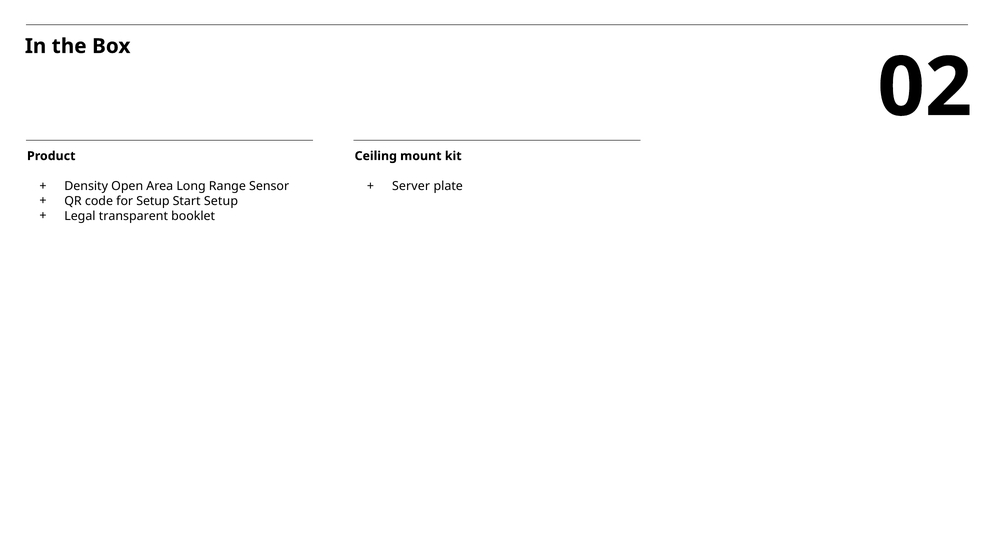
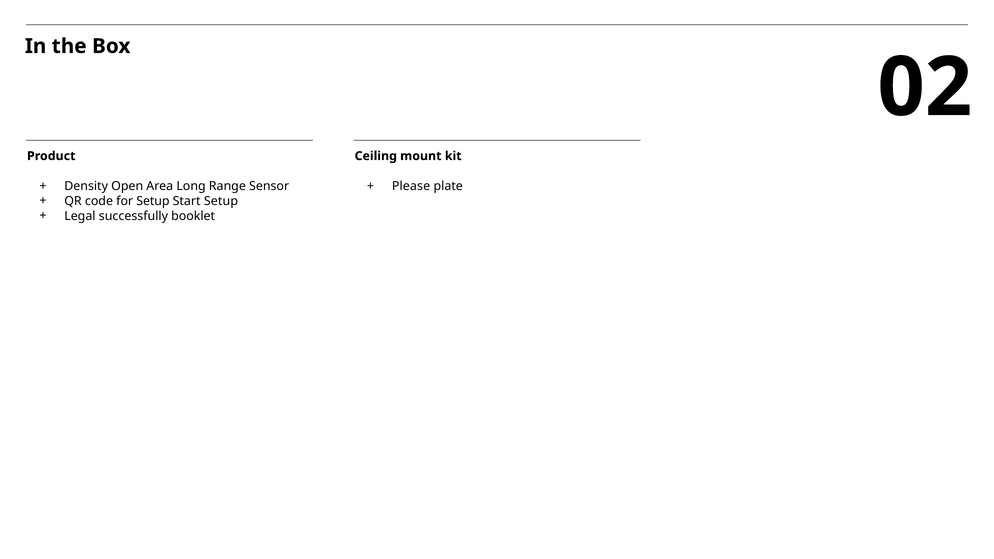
Server: Server -> Please (411, 186)
transparent: transparent -> successfully (133, 216)
